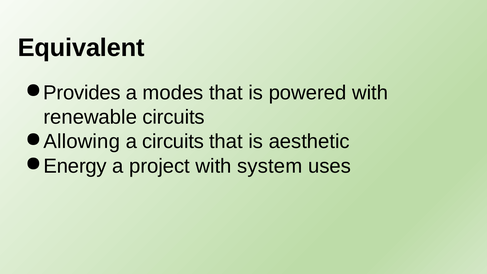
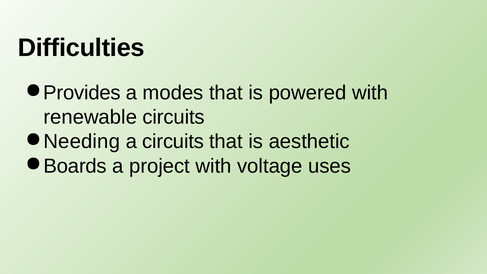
Equivalent: Equivalent -> Difficulties (81, 48)
Allowing: Allowing -> Needing (82, 142)
Energy: Energy -> Boards (75, 166)
system: system -> voltage (270, 166)
